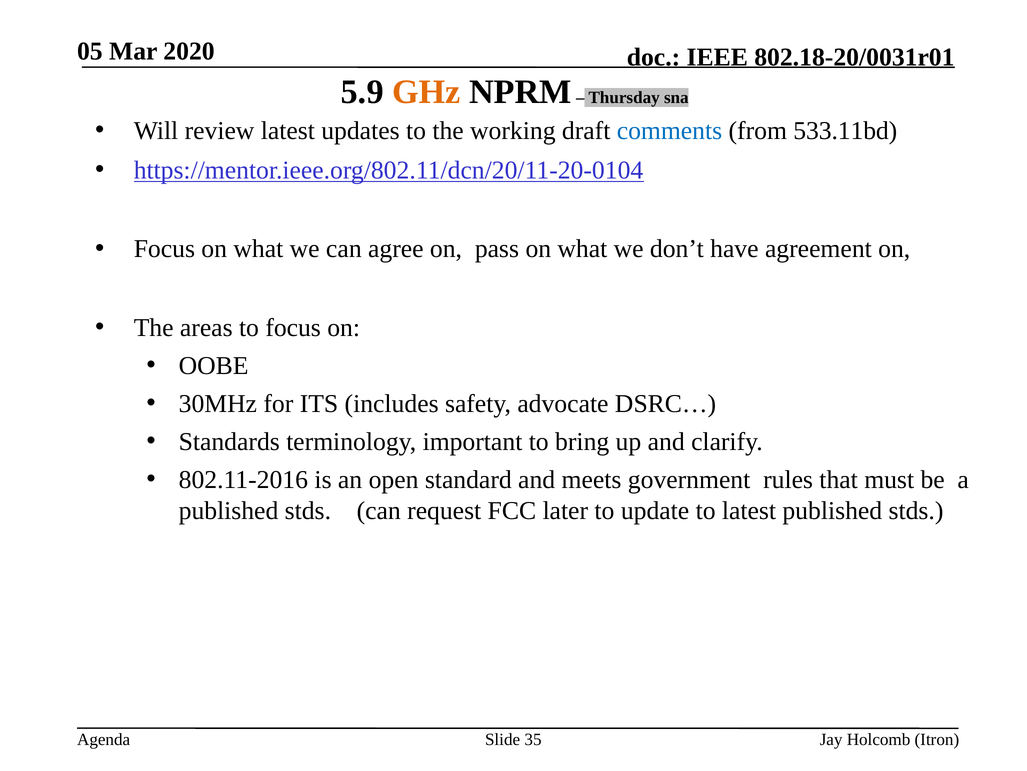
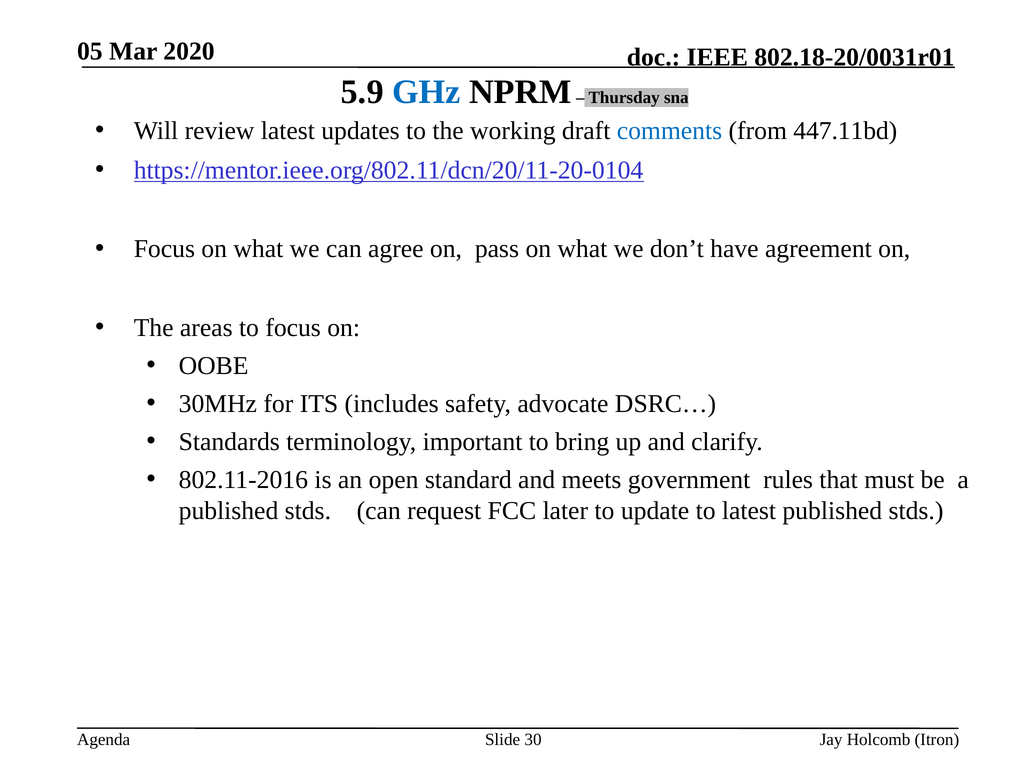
GHz colour: orange -> blue (426, 92)
533.11bd: 533.11bd -> 447.11bd (845, 131)
35: 35 -> 30 (533, 739)
